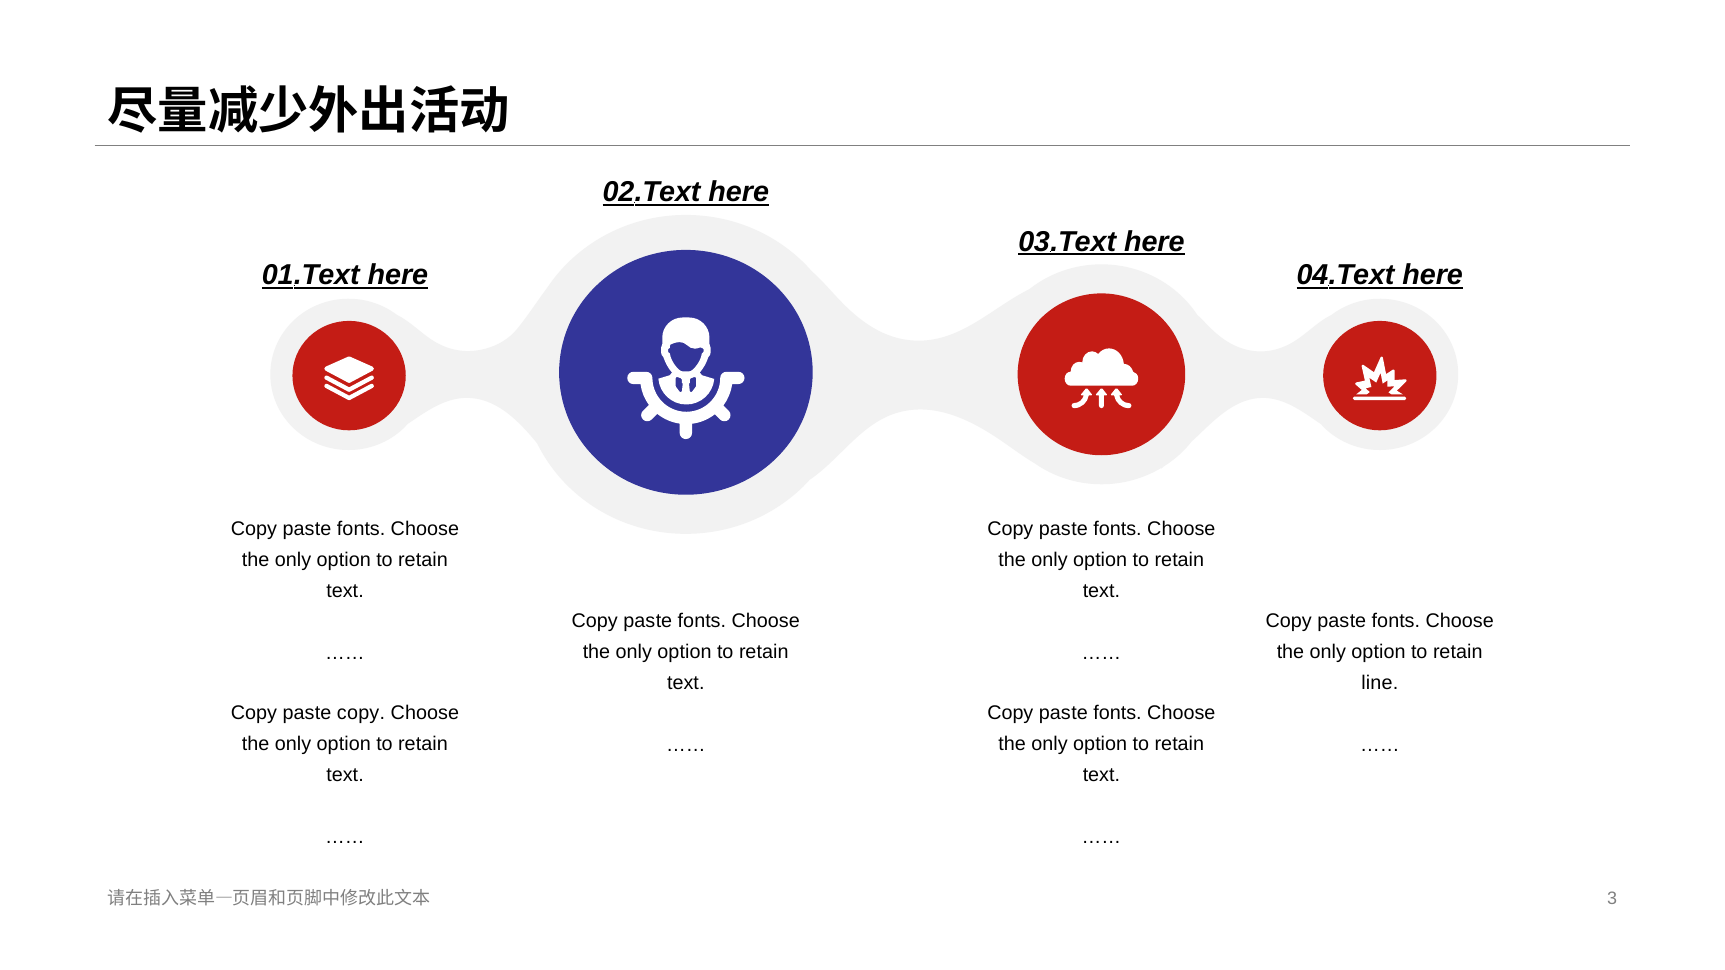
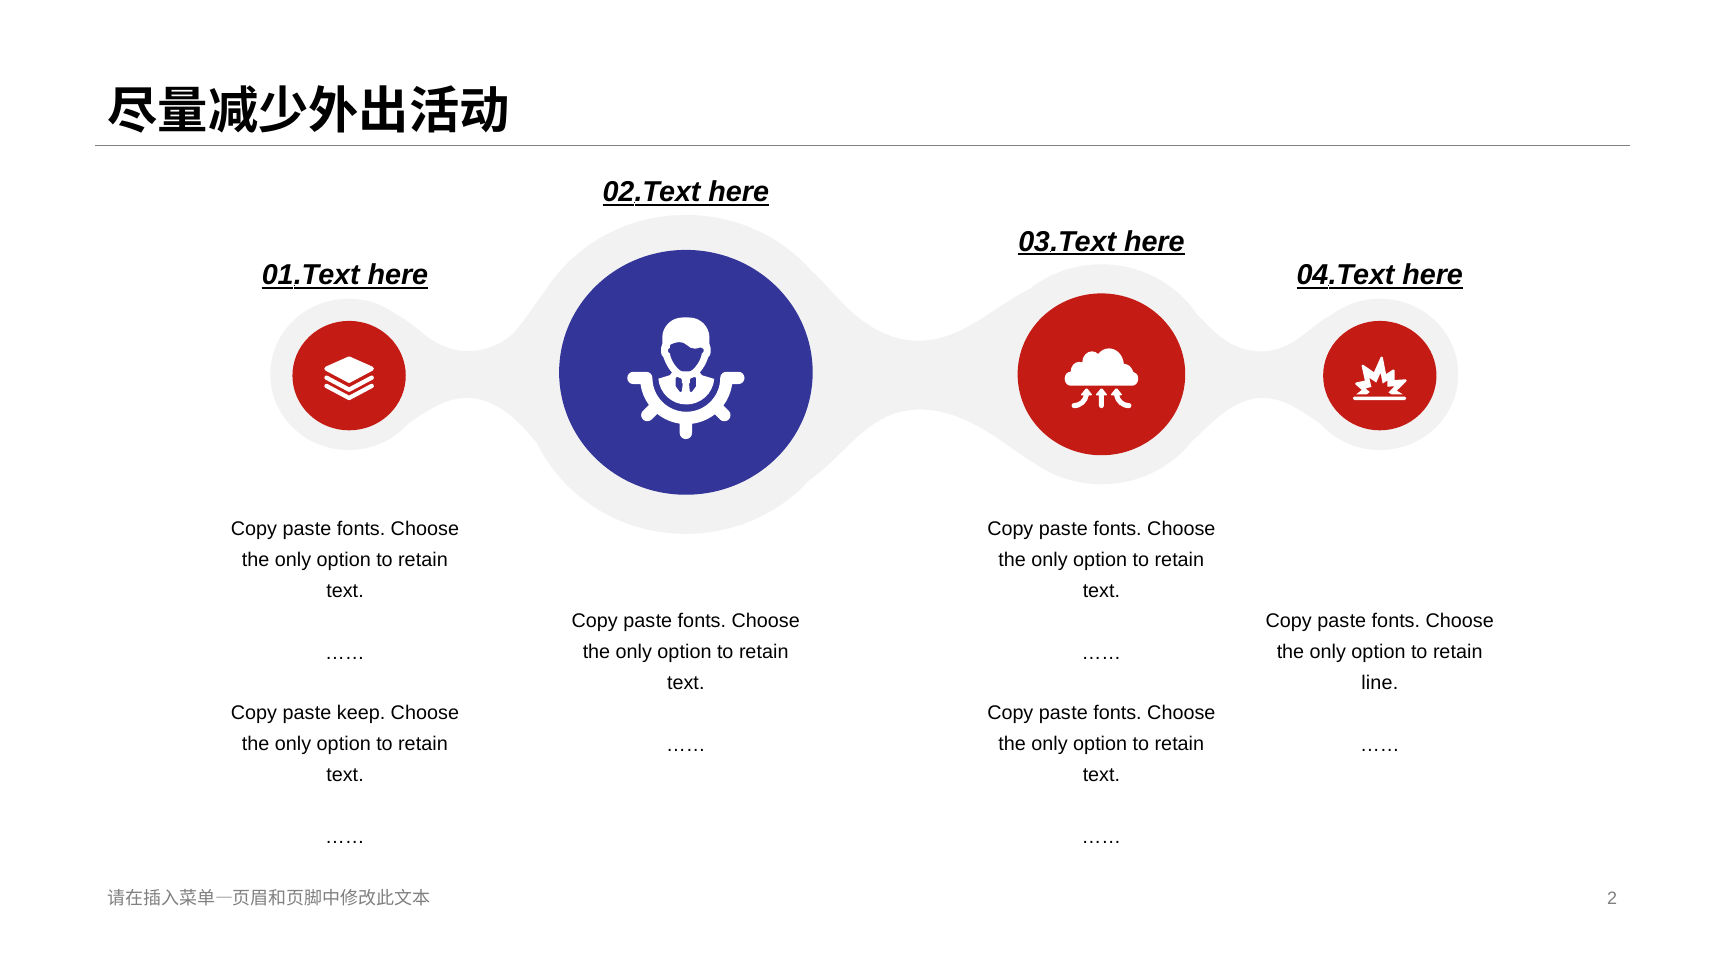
te copy: copy -> keep (361, 713)
3: 3 -> 2 (1612, 899)
